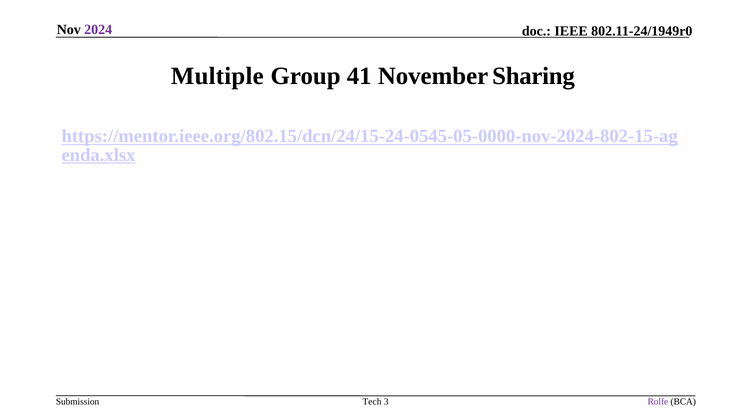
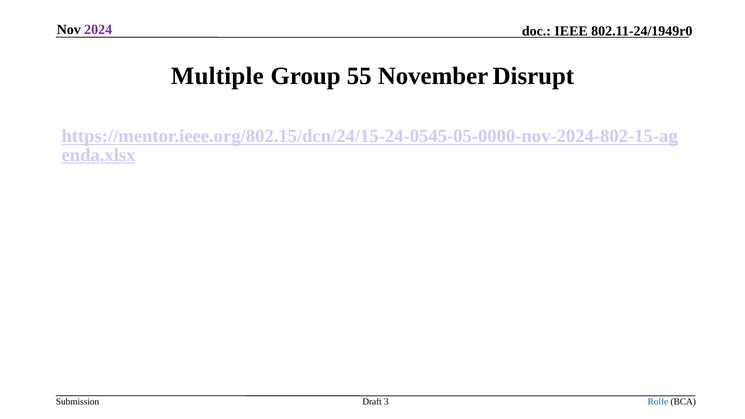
41: 41 -> 55 (359, 76)
Sharing: Sharing -> Disrupt (533, 76)
Tech: Tech -> Draft (372, 402)
Rolfe colour: purple -> blue (658, 402)
